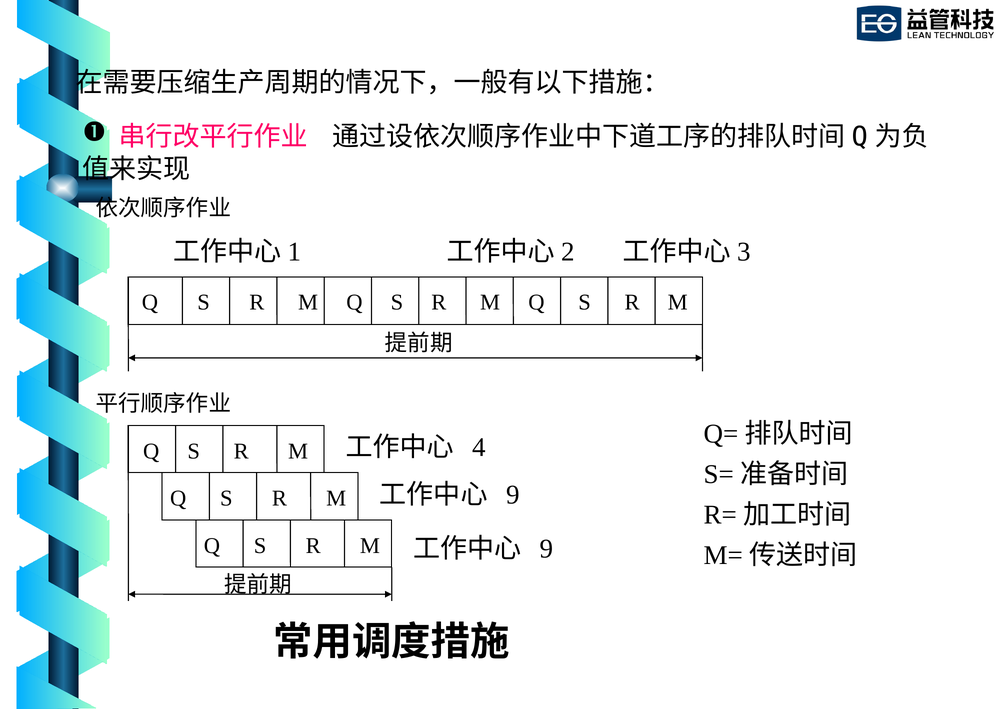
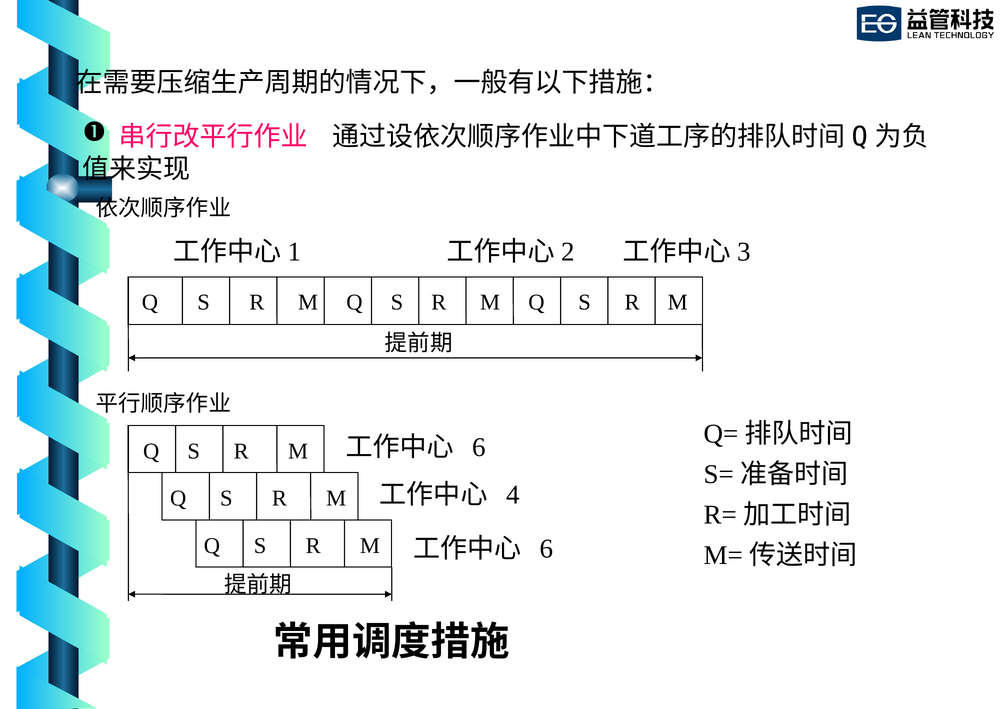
4: 4 -> 6 (479, 448)
9: 9 -> 4 (513, 495)
9: 9 -> 6 (547, 549)
